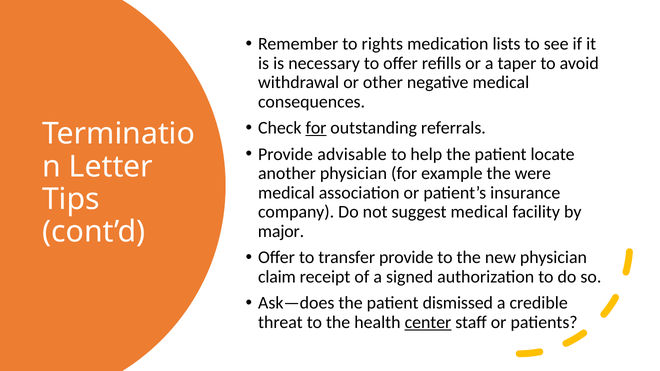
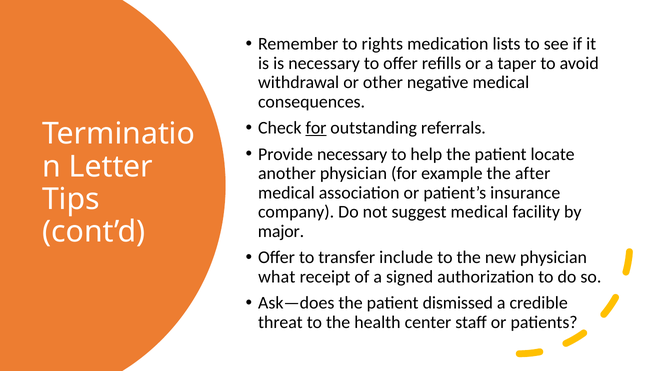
Provide advisable: advisable -> necessary (352, 154)
were: were -> after (533, 174)
transfer provide: provide -> include (406, 258)
claim: claim -> what (277, 277)
center underline: present -> none (428, 322)
